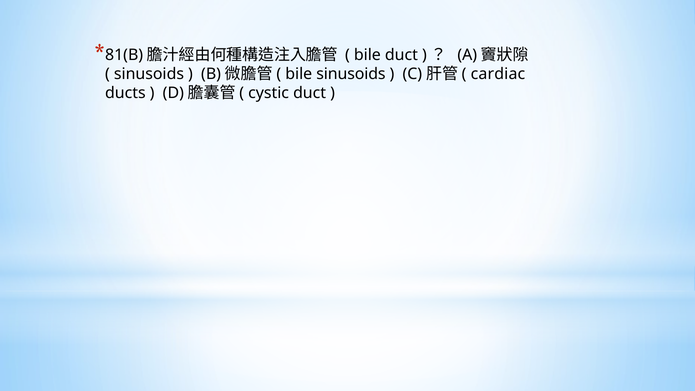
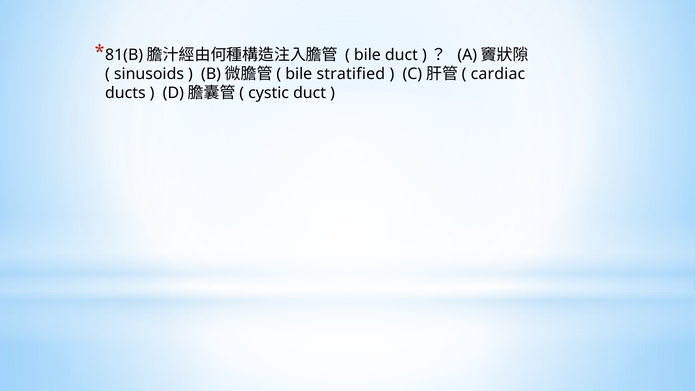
bile sinusoids: sinusoids -> stratified (351, 74)
